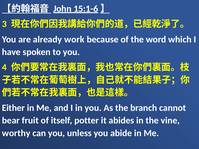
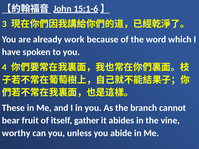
Either: Either -> These (13, 108)
potter: potter -> gather (87, 121)
